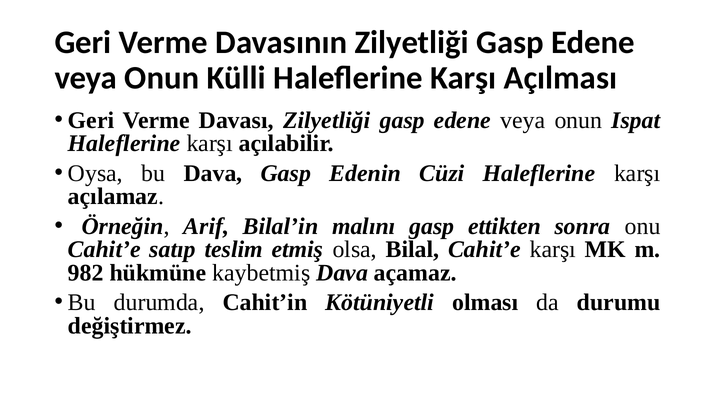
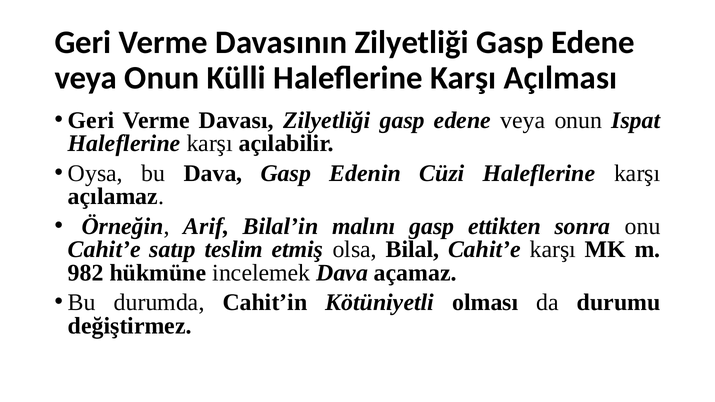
kaybetmiş: kaybetmiş -> incelemek (261, 273)
